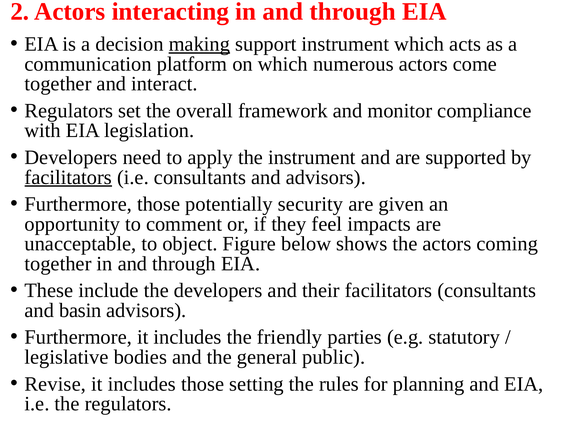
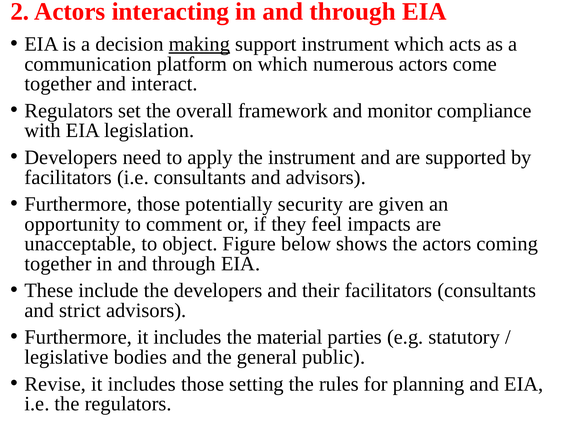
facilitators underline: present -> none (68, 177)
basin: basin -> strict (80, 311)
friendly: friendly -> material (290, 338)
